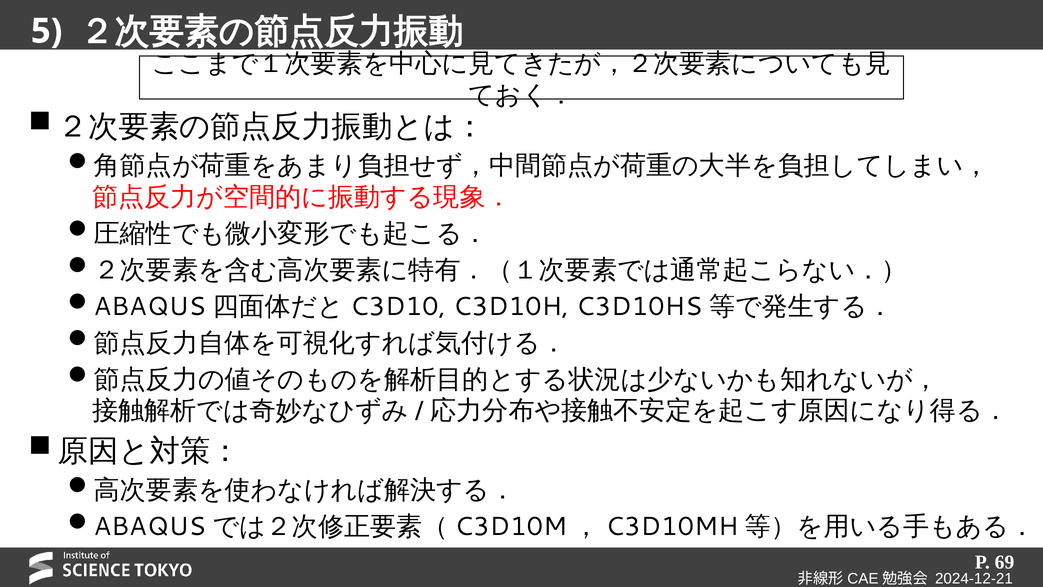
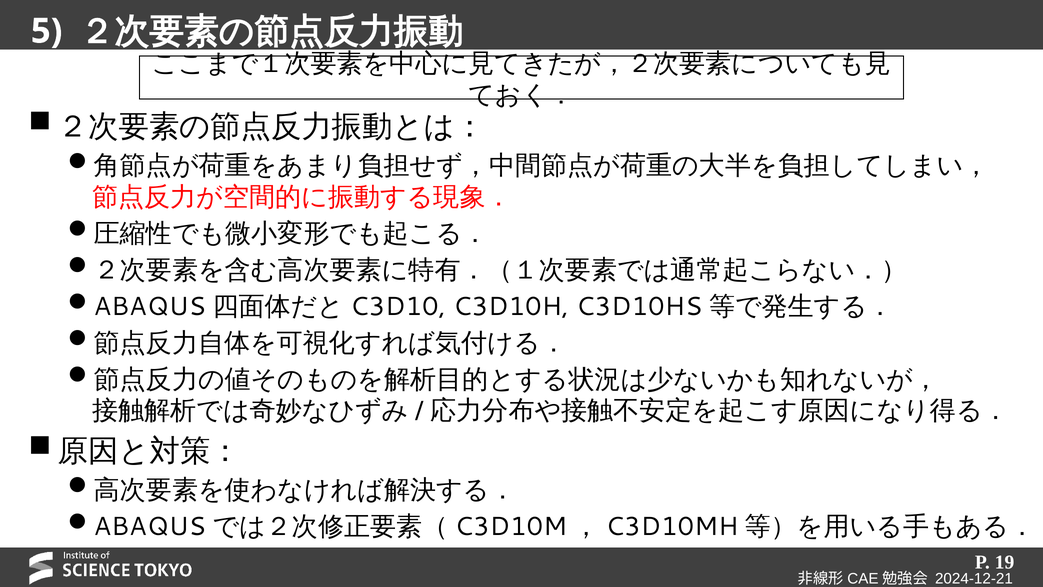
69: 69 -> 19 (1005, 562)
